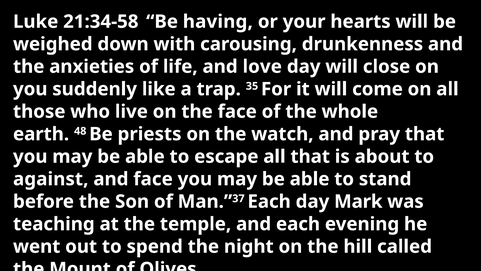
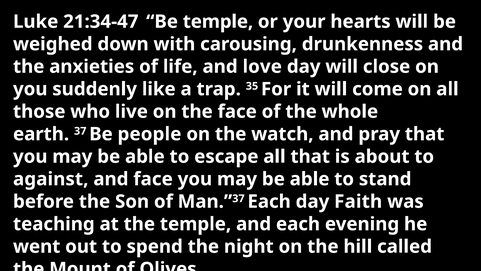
21:34-58: 21:34-58 -> 21:34-47 (101, 22)
Be having: having -> temple (218, 22)
earth 48: 48 -> 37 (80, 131)
priests: priests -> people (149, 134)
Mark: Mark -> Faith (358, 201)
